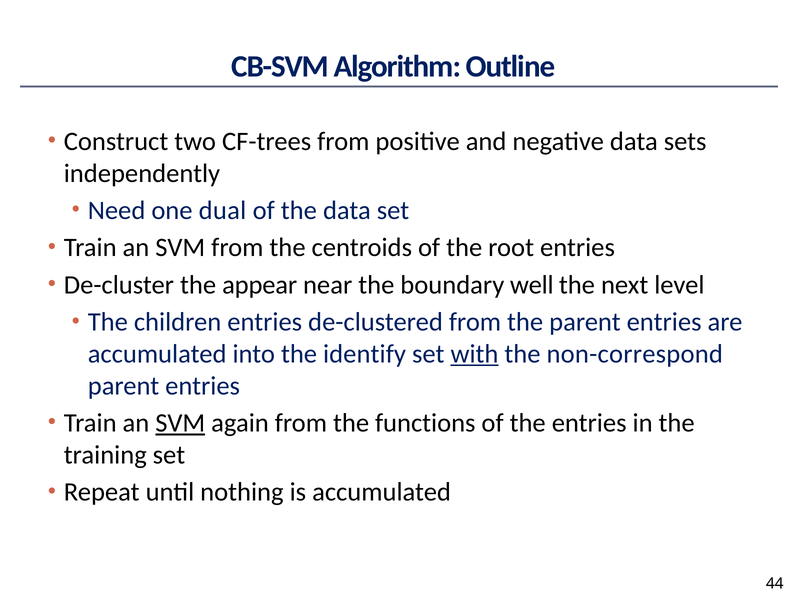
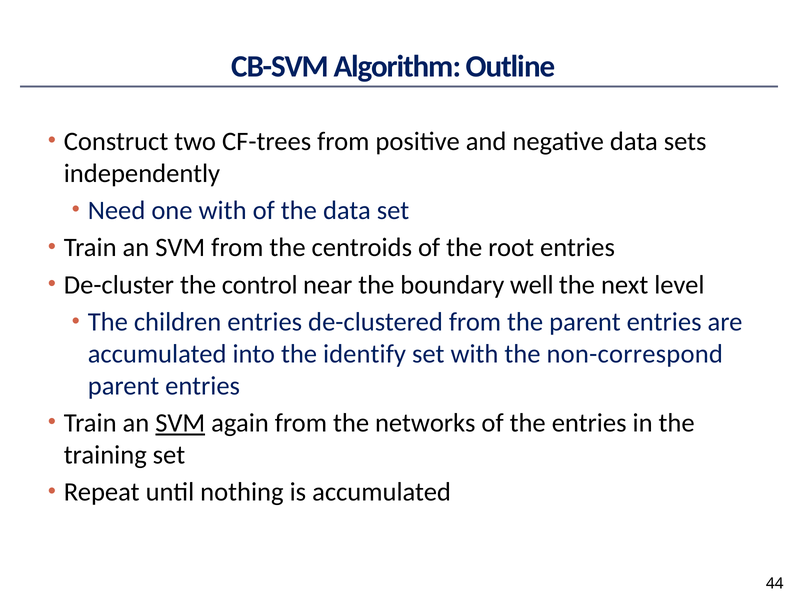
one dual: dual -> with (223, 211)
appear: appear -> control (260, 285)
with underline: present -> none (474, 354)
functions: functions -> networks (425, 423)
